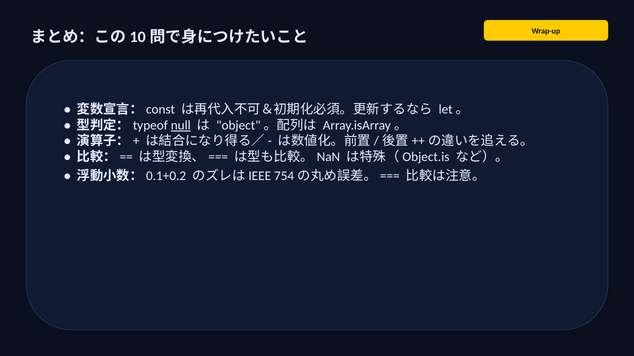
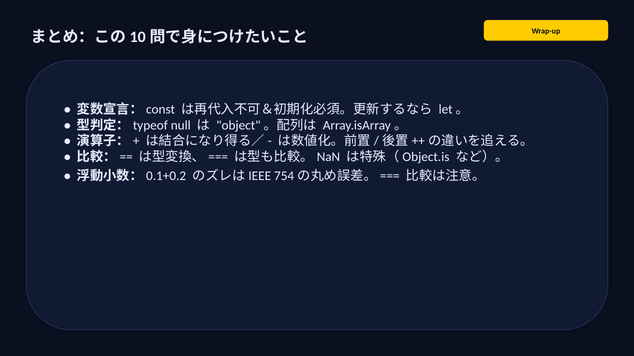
null underline: present -> none (181, 125)
